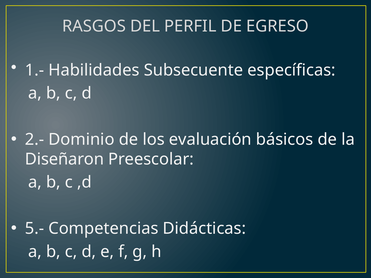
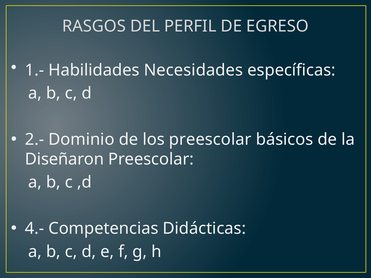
Subsecuente: Subsecuente -> Necesidades (193, 70)
los evaluación: evaluación -> preescolar (210, 140)
5.-: 5.- -> 4.- (34, 229)
